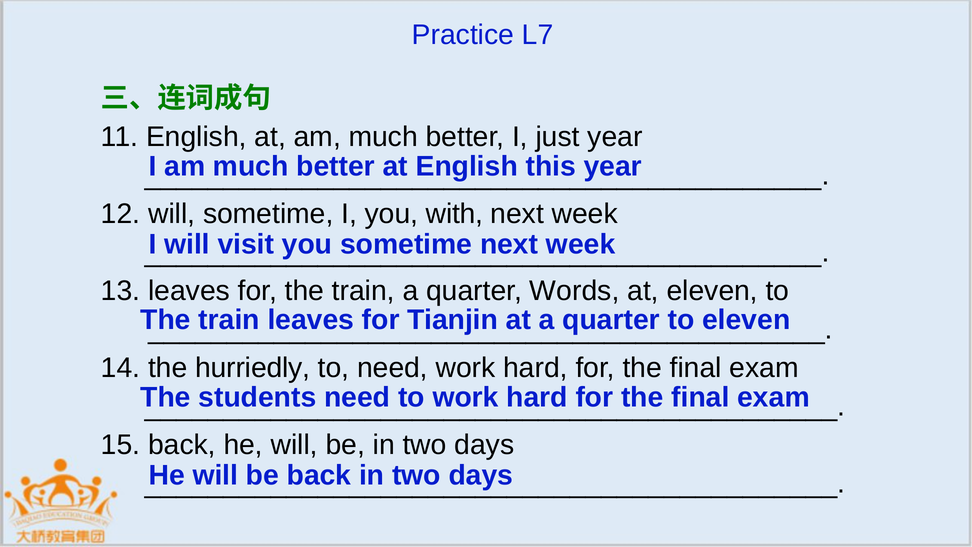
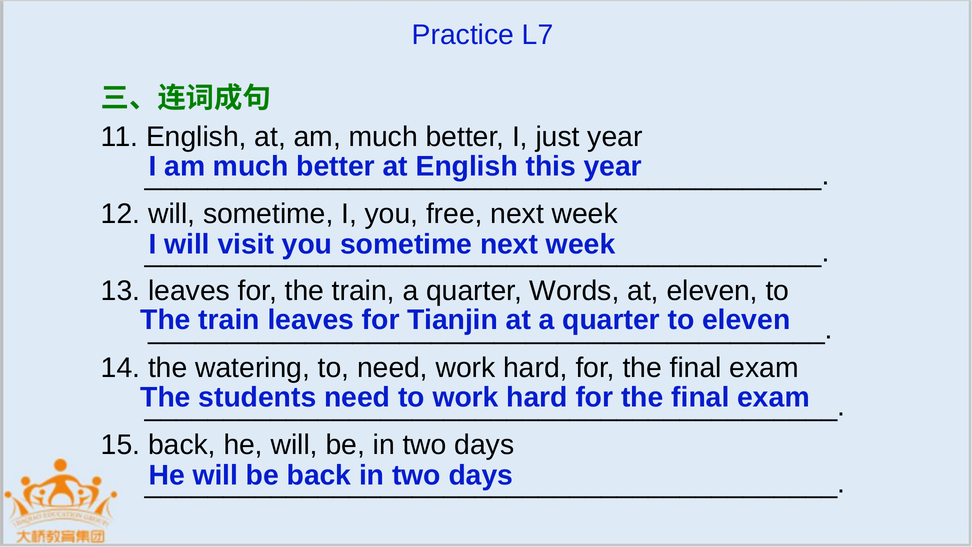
with: with -> free (454, 214)
hurriedly: hurriedly -> watering (253, 368)
